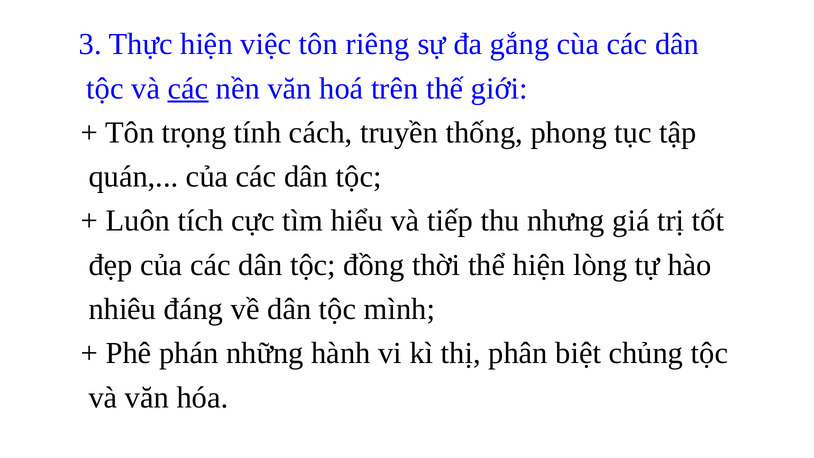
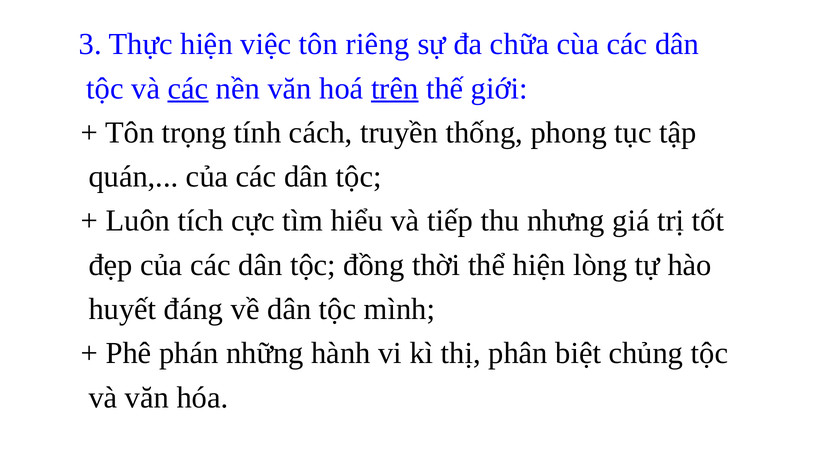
gắng: gắng -> chữa (520, 44)
trên underline: none -> present (395, 88)
nhiêu: nhiêu -> huyết (122, 309)
